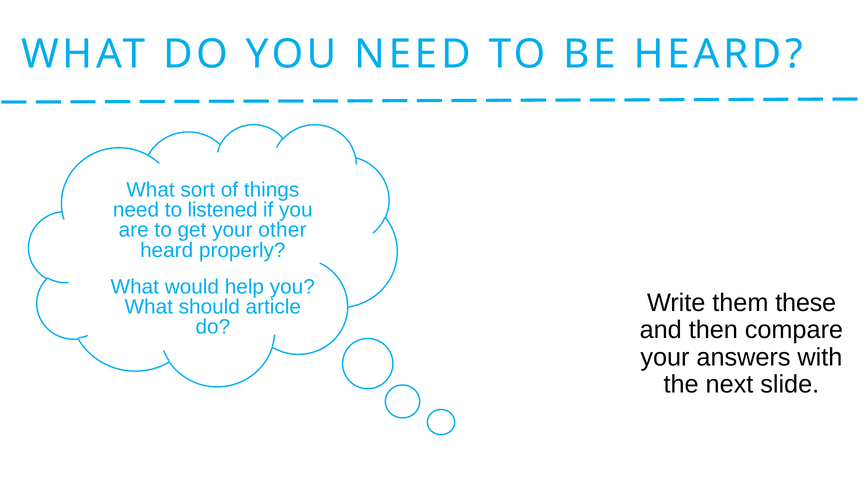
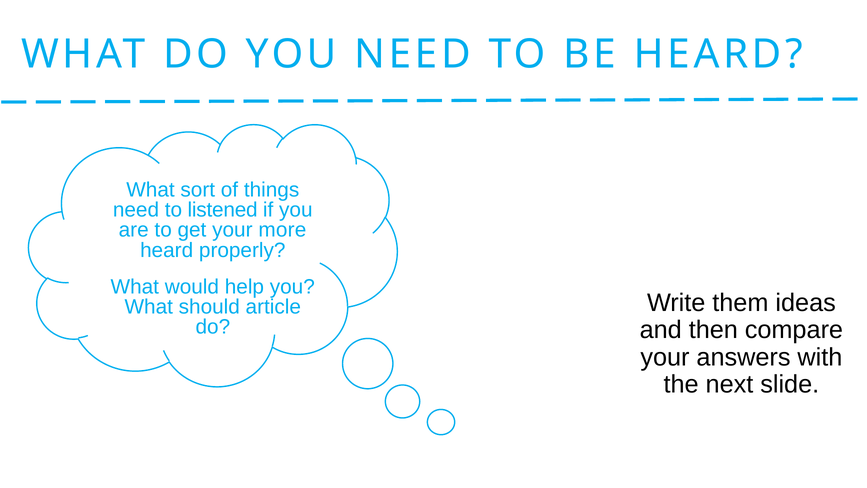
other: other -> more (282, 230)
these: these -> ideas (806, 302)
